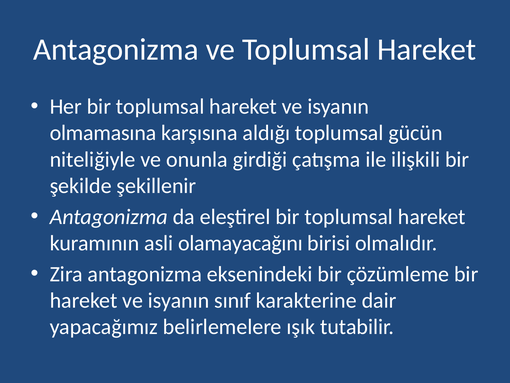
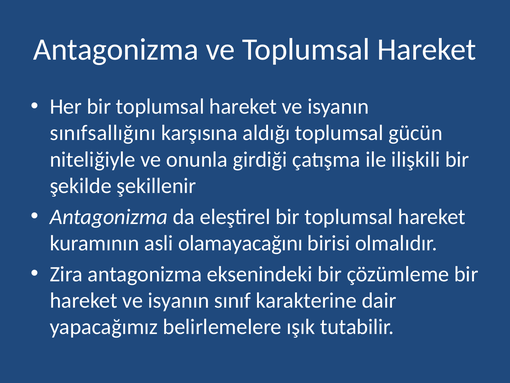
olmamasına: olmamasına -> sınıfsallığını (103, 133)
